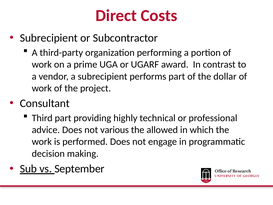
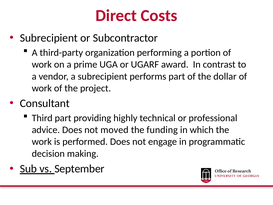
various: various -> moved (114, 130)
allowed: allowed -> funding (162, 130)
